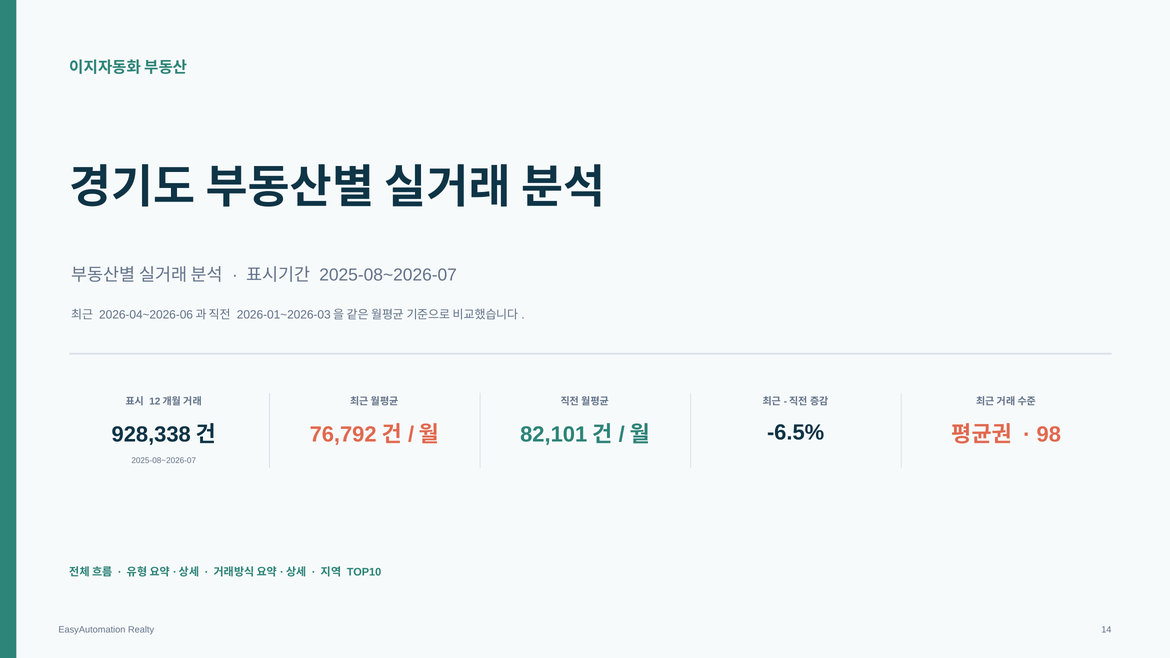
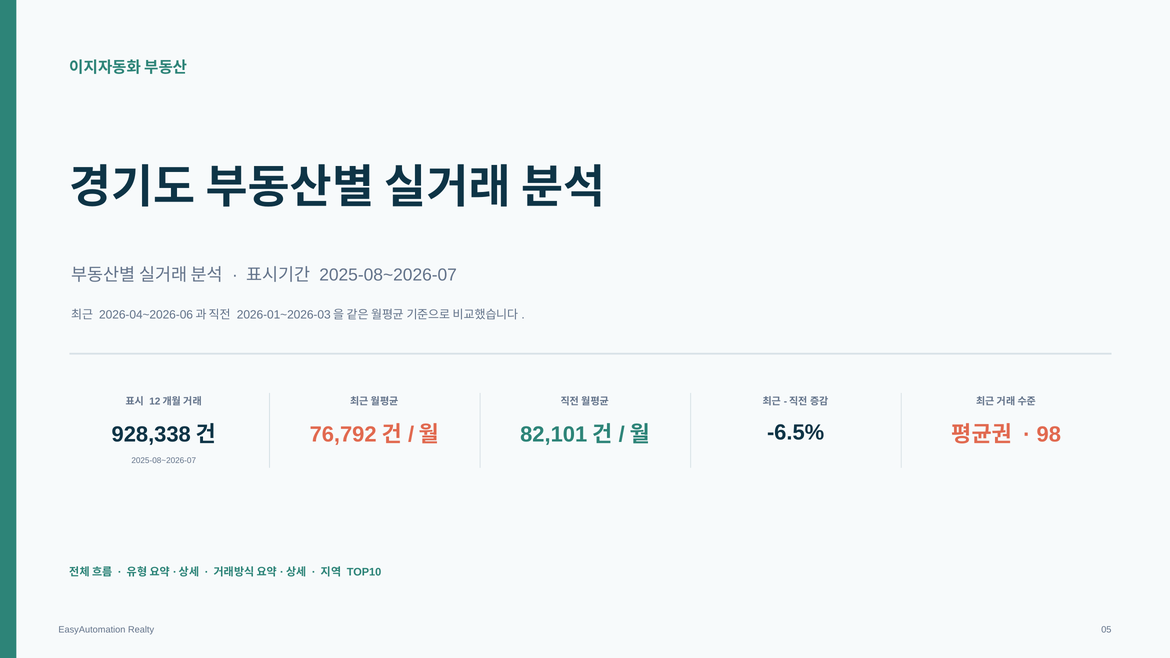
14: 14 -> 05 (1106, 630)
